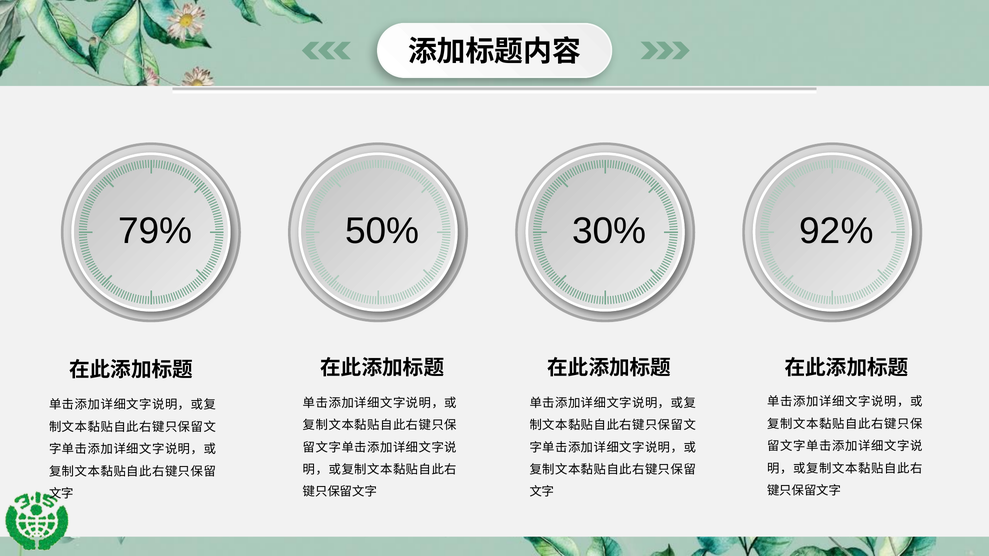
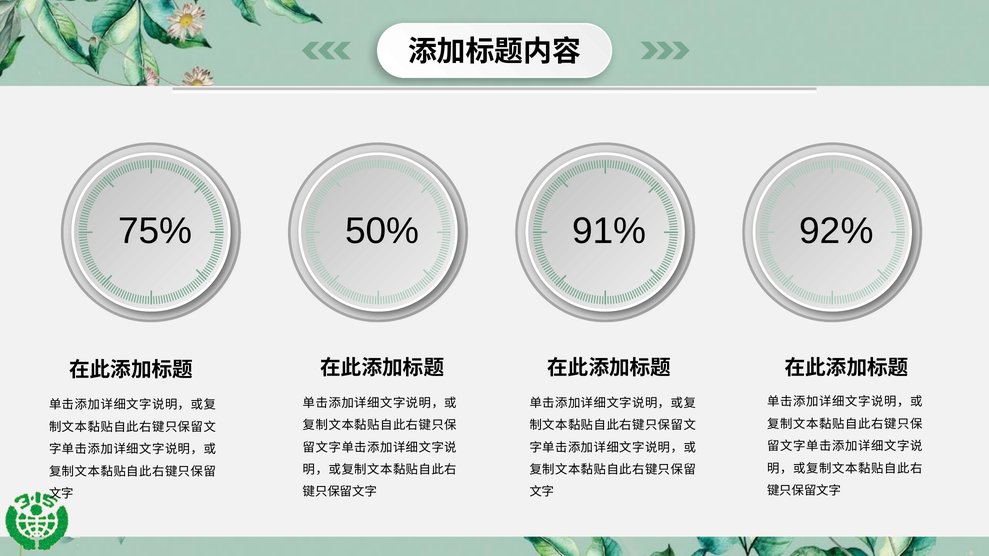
79%: 79% -> 75% (155, 231)
30%: 30% -> 91% (609, 231)
